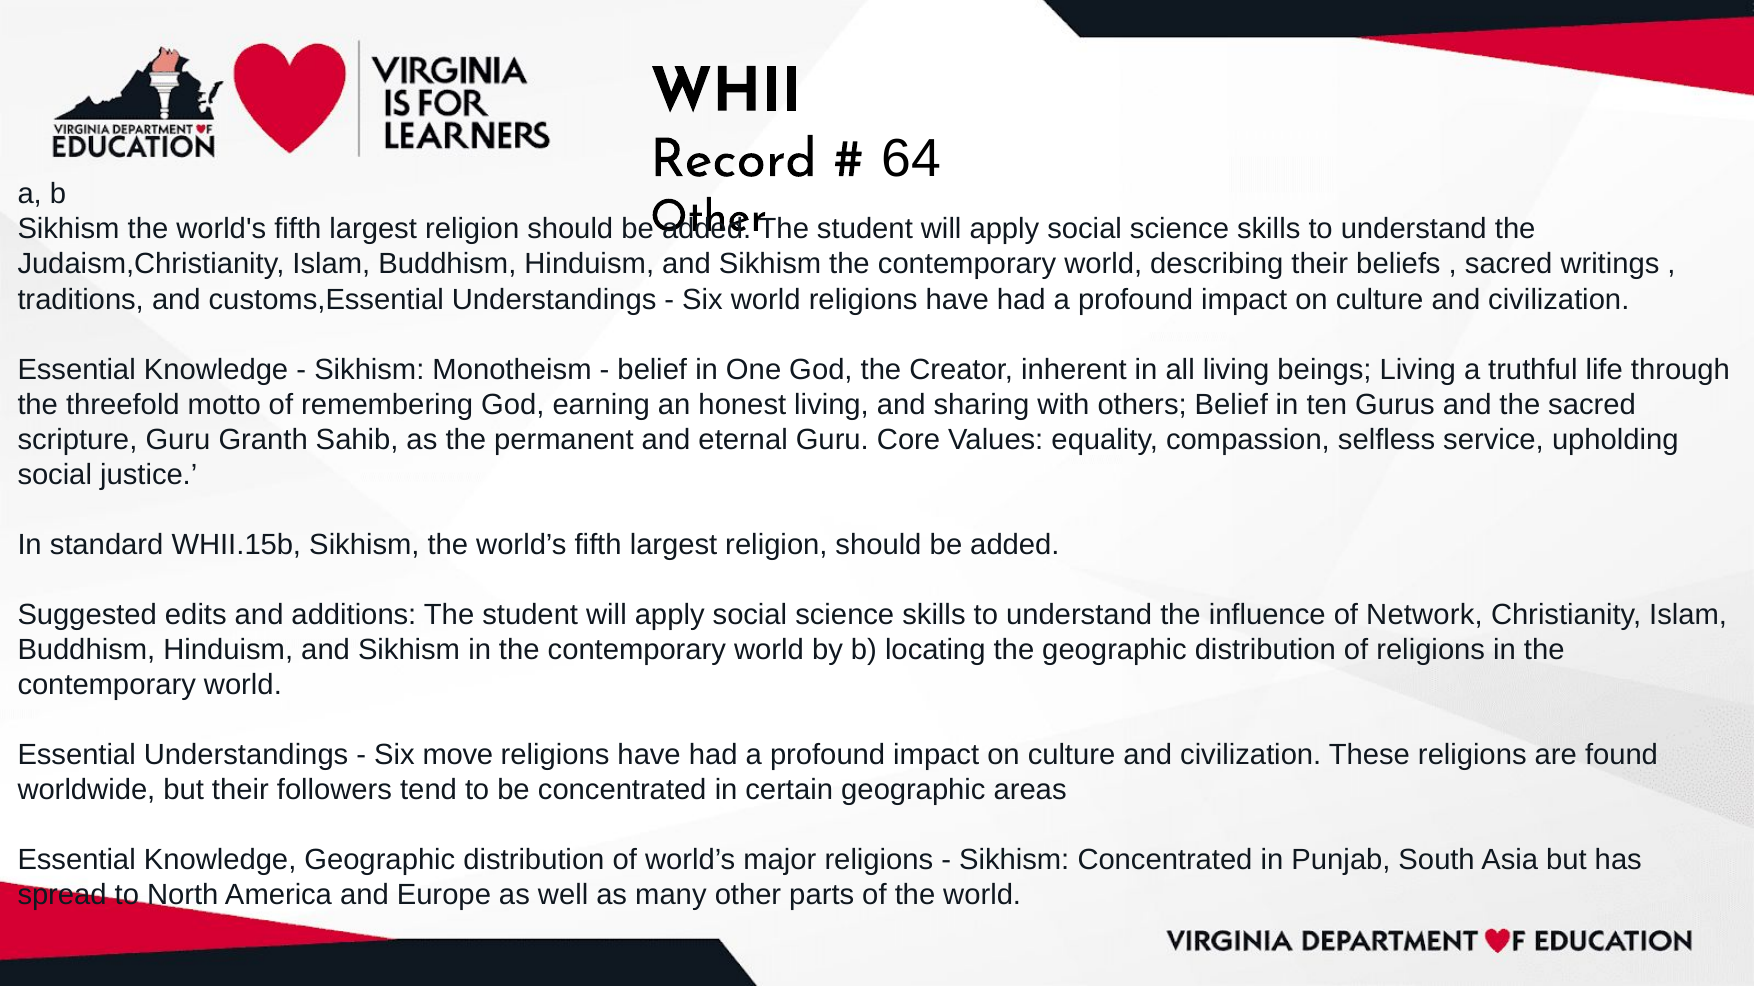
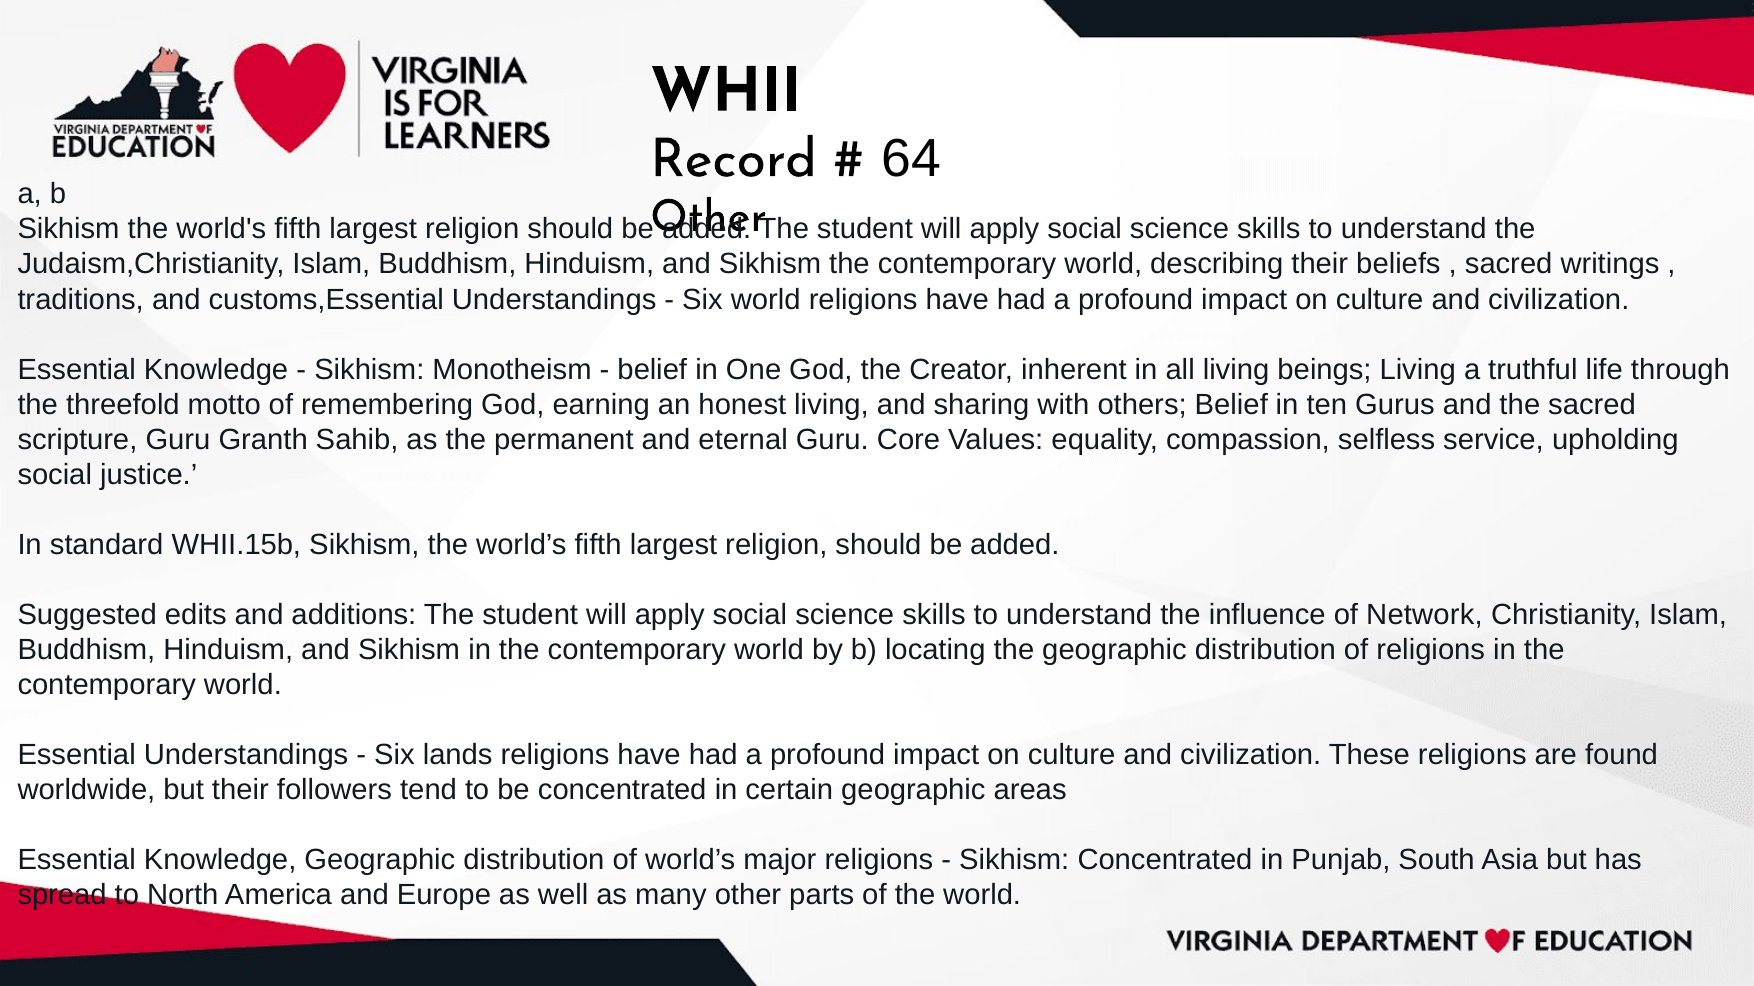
move: move -> lands (458, 756)
